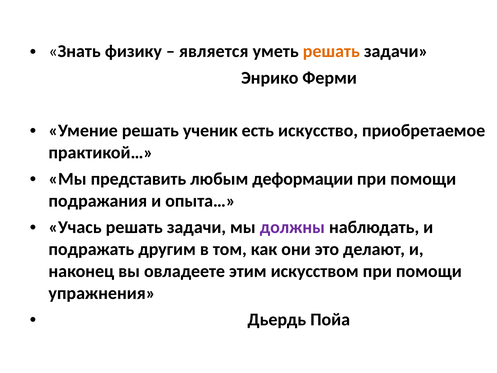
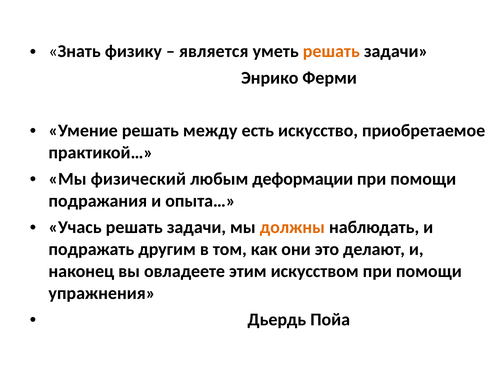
ученик: ученик -> между (210, 130)
представить: представить -> физический (138, 179)
должны colour: purple -> orange (292, 227)
